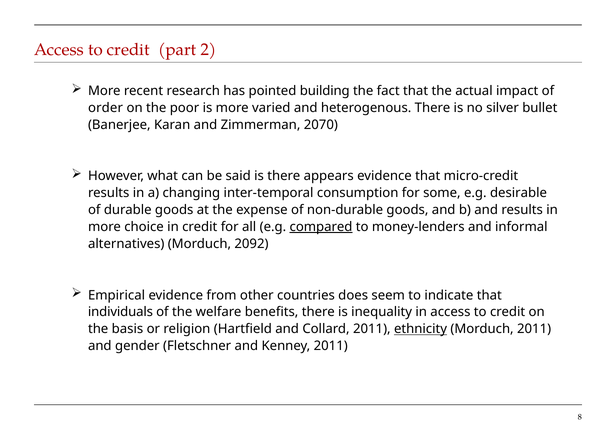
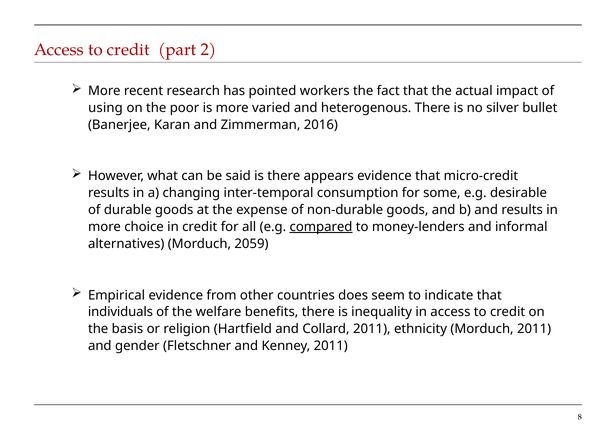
building: building -> workers (325, 91)
order: order -> using (106, 108)
2070: 2070 -> 2016 (321, 125)
2092: 2092 -> 2059 (251, 244)
ethnicity underline: present -> none (421, 329)
